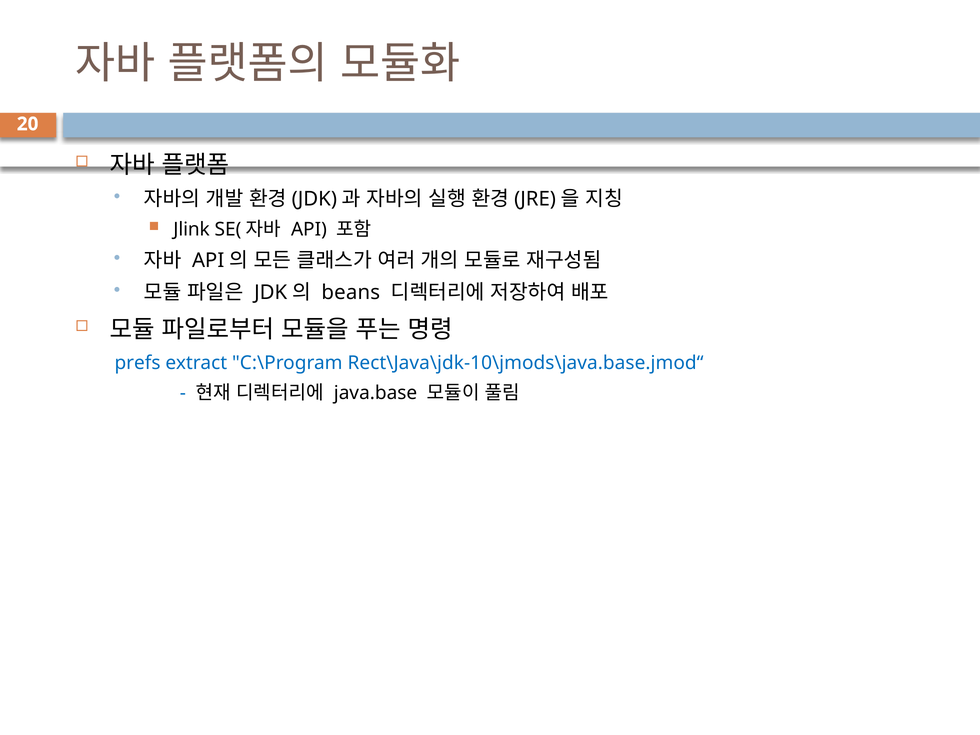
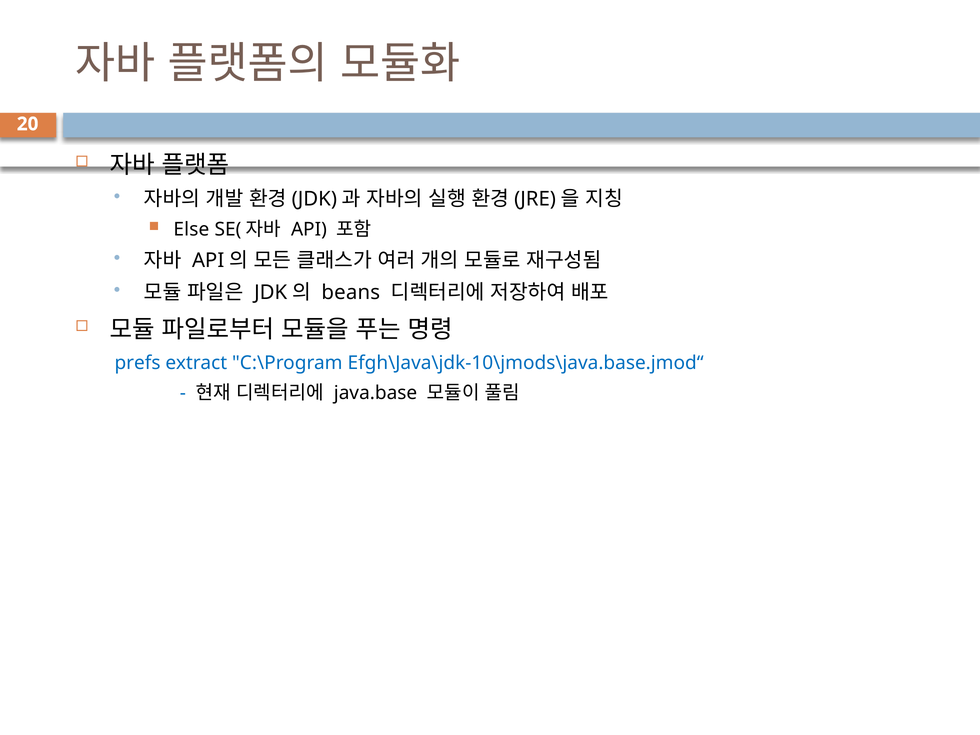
Jlink: Jlink -> Else (191, 229)
Rect\Java\jdk-10\jmods\java.base.jmod“: Rect\Java\jdk-10\jmods\java.base.jmod“ -> Efgh\Java\jdk-10\jmods\java.base.jmod“ (526, 363)
